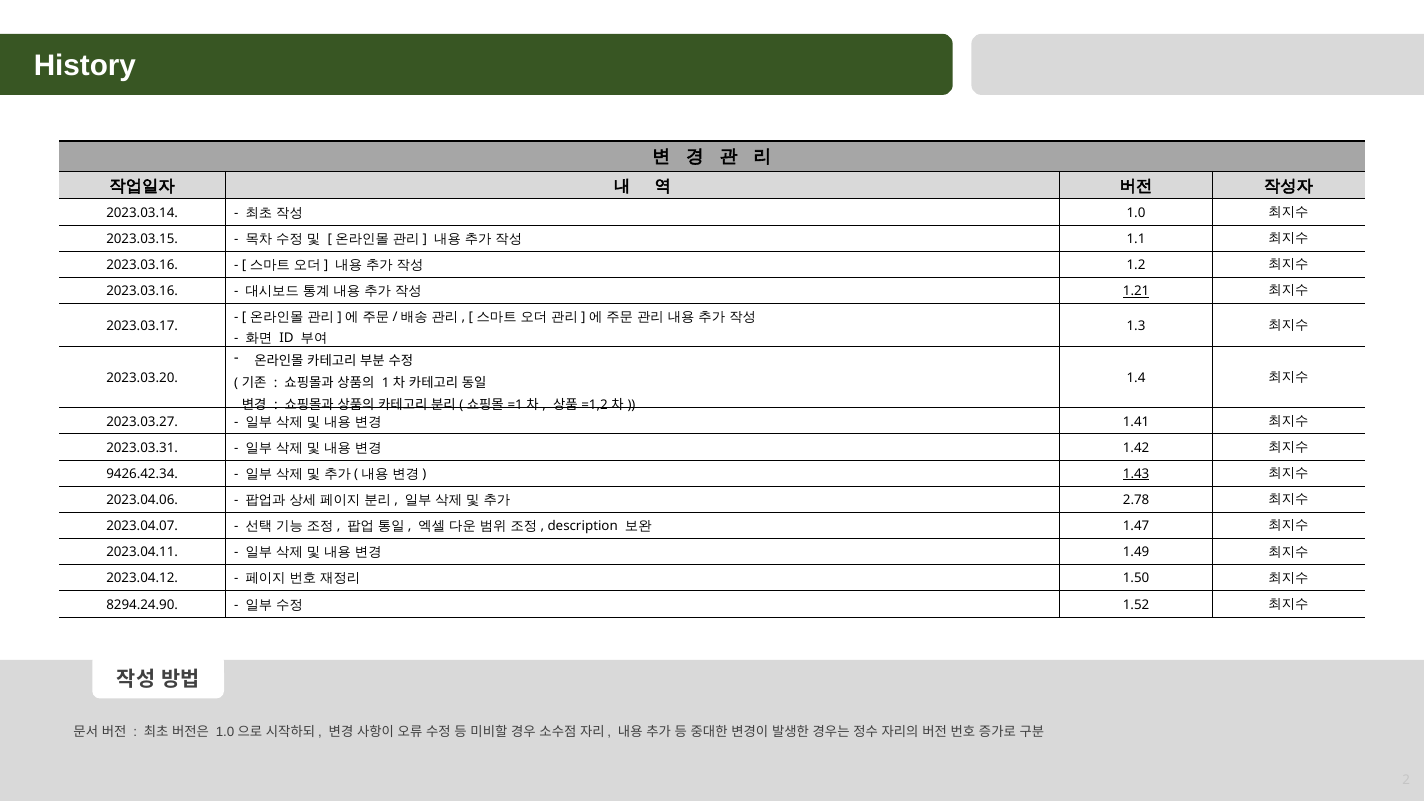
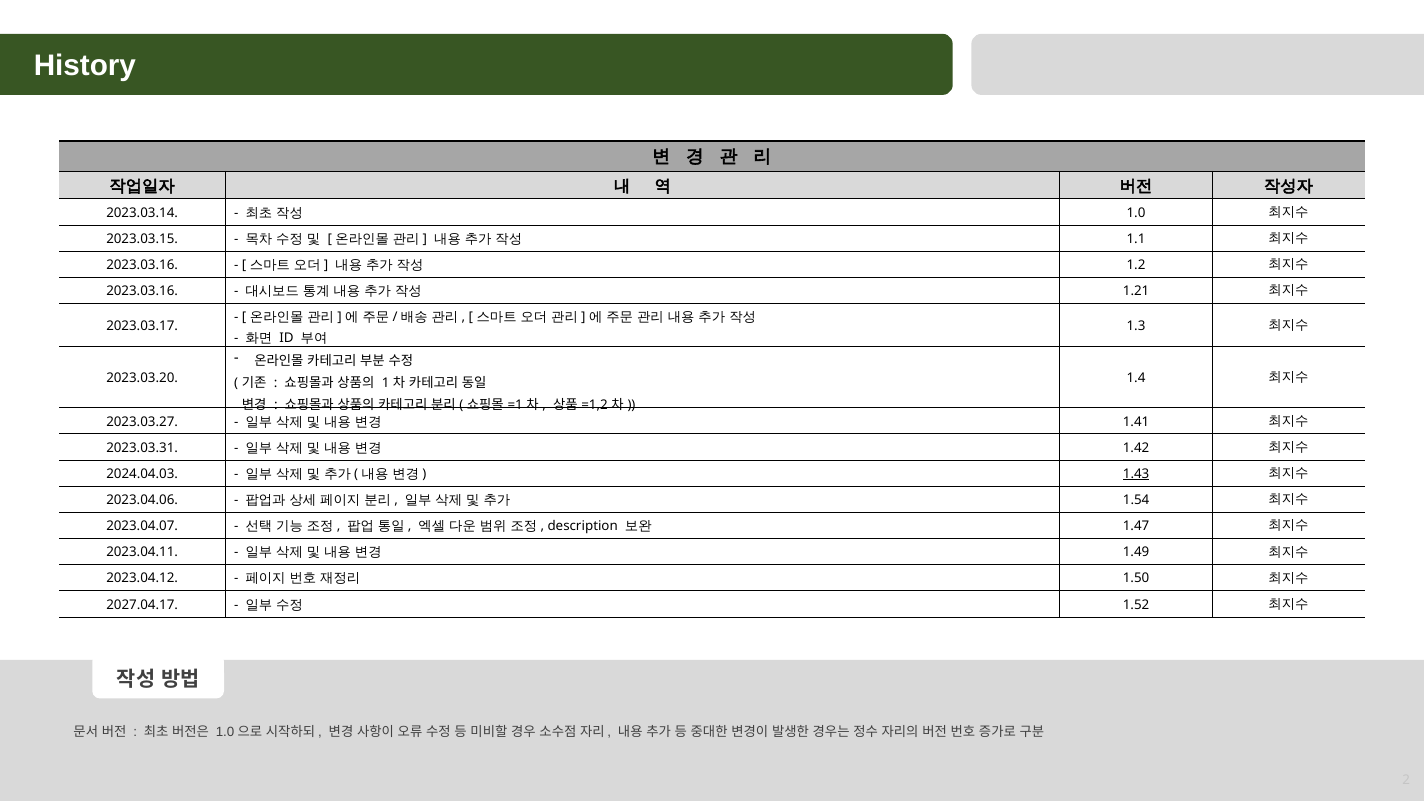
1.21 underline: present -> none (1136, 291)
9426.42.34: 9426.42.34 -> 2024.04.03 (142, 474)
2.78: 2.78 -> 1.54 (1136, 500)
8294.24.90: 8294.24.90 -> 2027.04.17 (142, 605)
